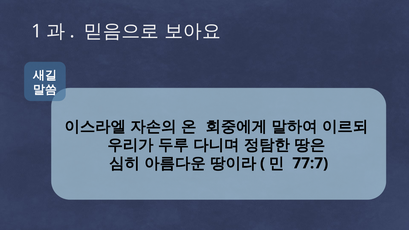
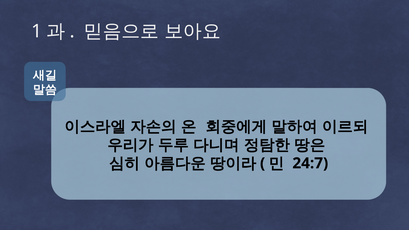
77:7: 77:7 -> 24:7 (310, 163)
